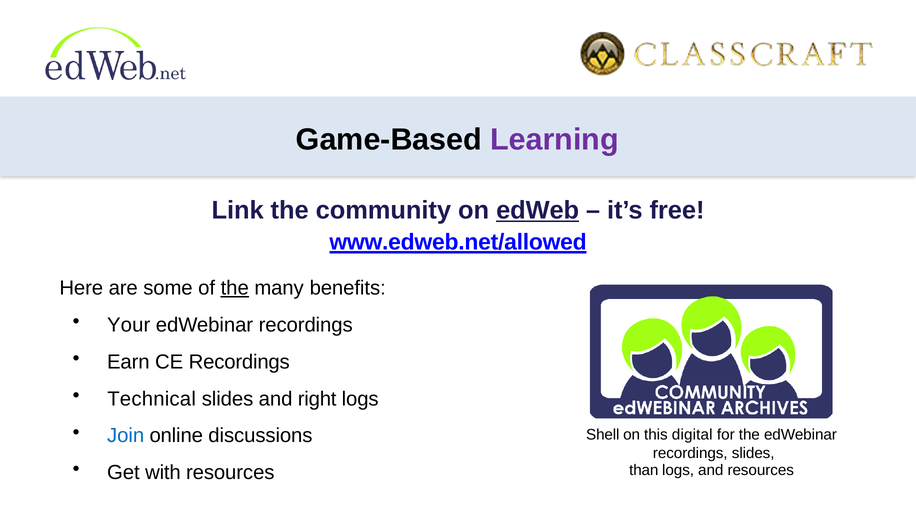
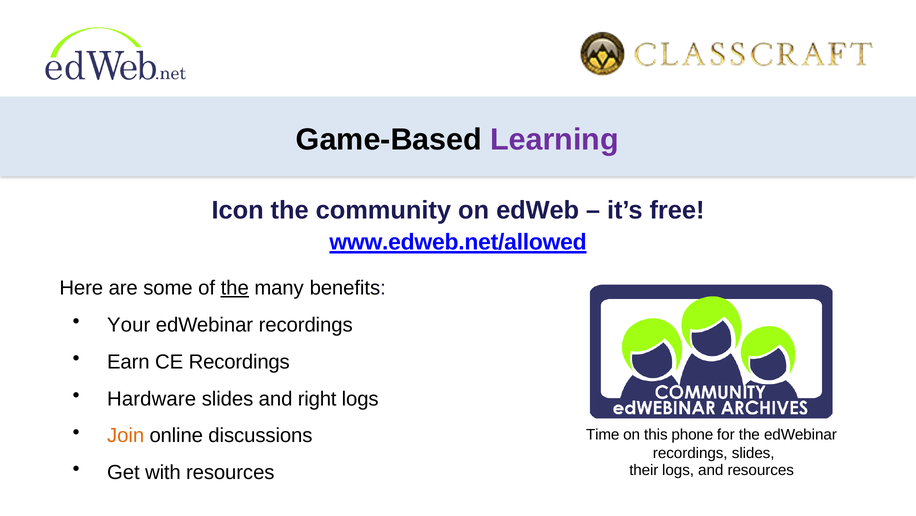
Link: Link -> Icon (238, 210)
edWeb underline: present -> none (538, 210)
Technical: Technical -> Hardware (152, 398)
Join colour: blue -> orange (126, 435)
Shell: Shell -> Time (603, 434)
digital: digital -> phone (692, 434)
than: than -> their (644, 469)
